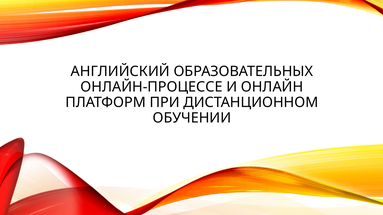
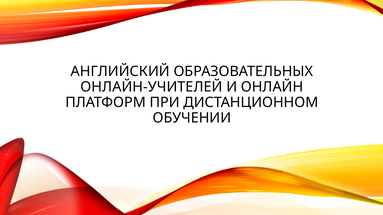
ОНЛАЙН-ПРОЦЕССЕ: ОНЛАЙН-ПРОЦЕССЕ -> ОНЛАЙН-УЧИТЕЛЕЙ (152, 87)
